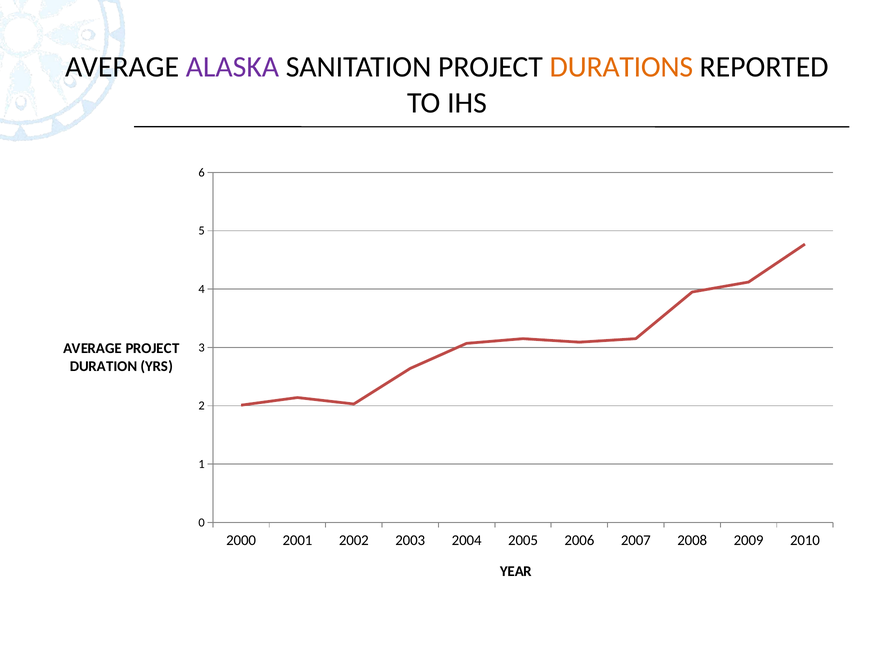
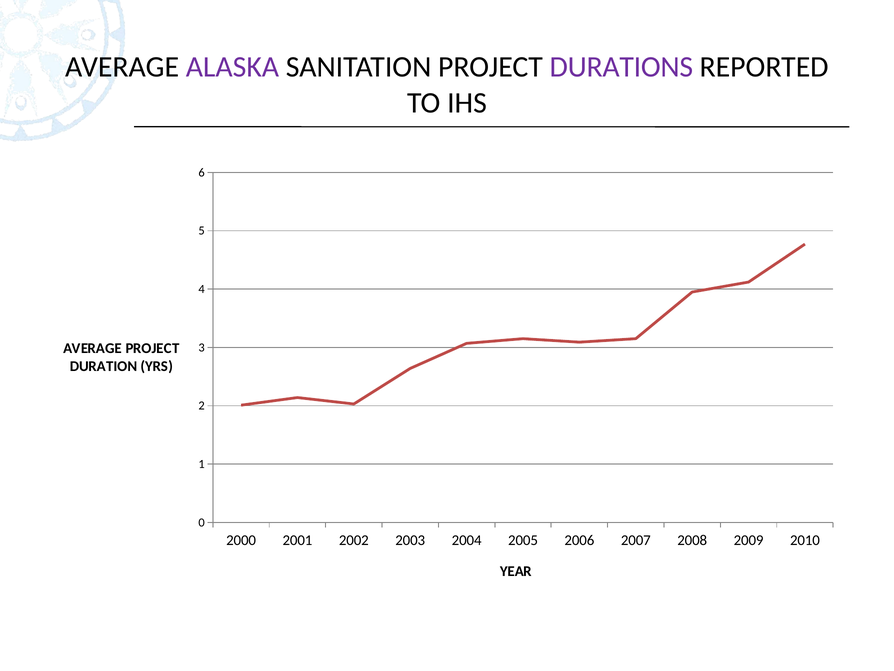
DURATIONS colour: orange -> purple (621, 67)
